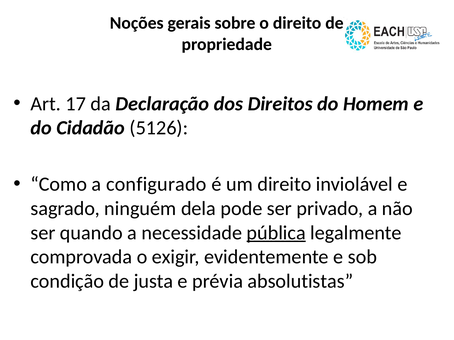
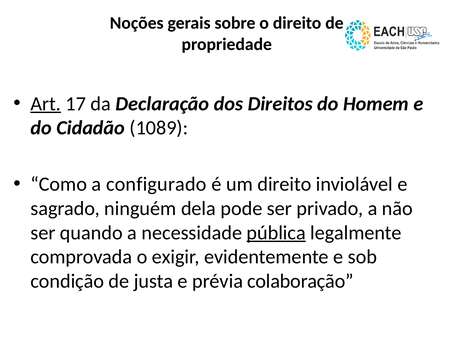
Art underline: none -> present (46, 104)
5126: 5126 -> 1089 (159, 128)
absolutistas: absolutistas -> colaboração (300, 281)
